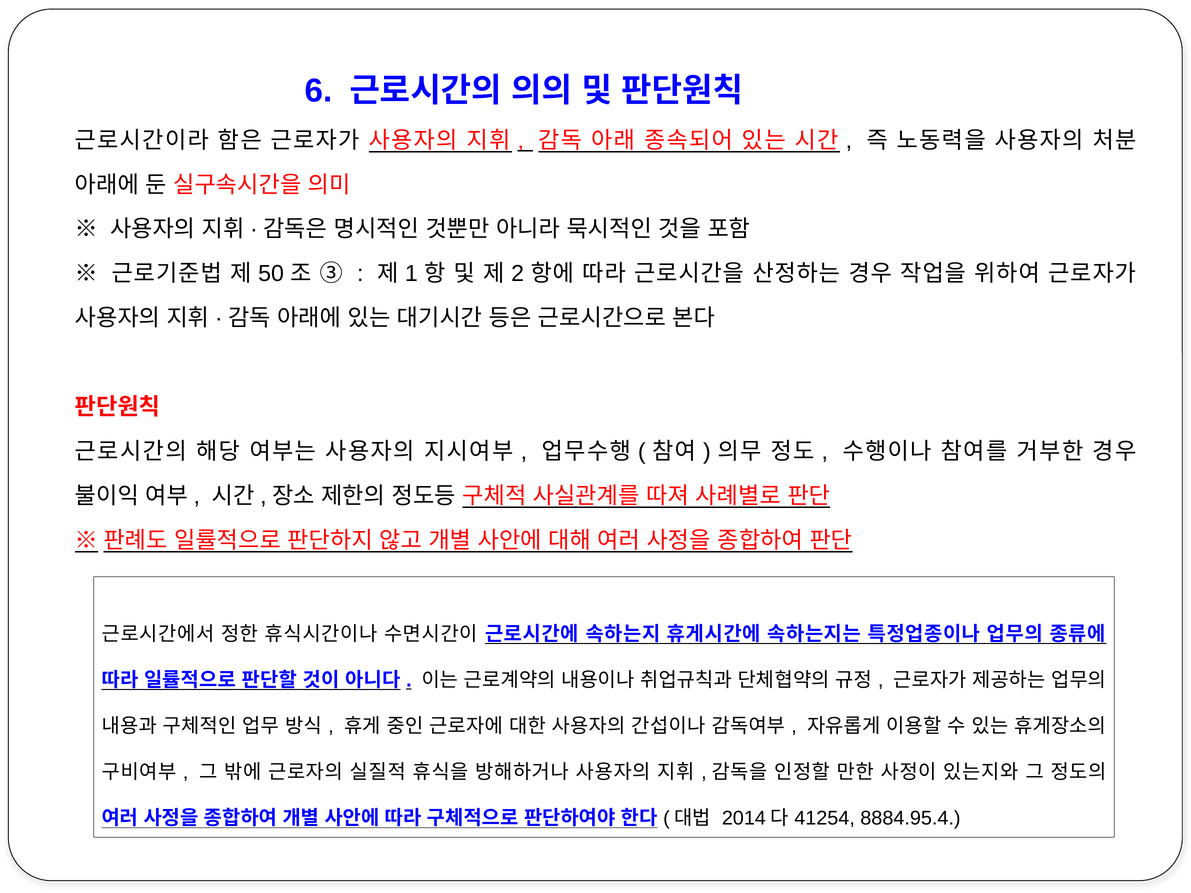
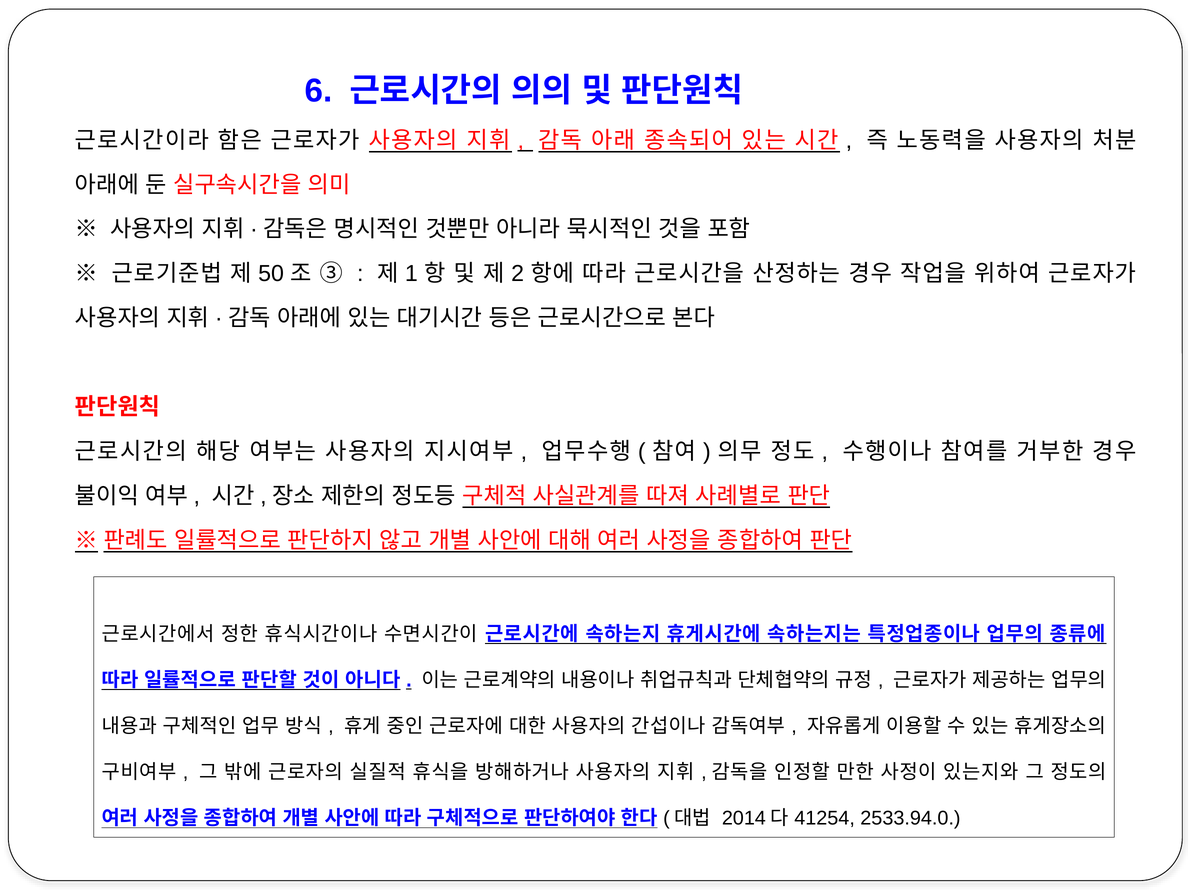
8884.95.4: 8884.95.4 -> 2533.94.0 (910, 818)
